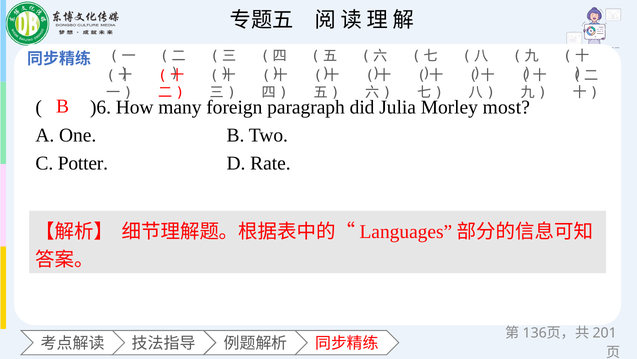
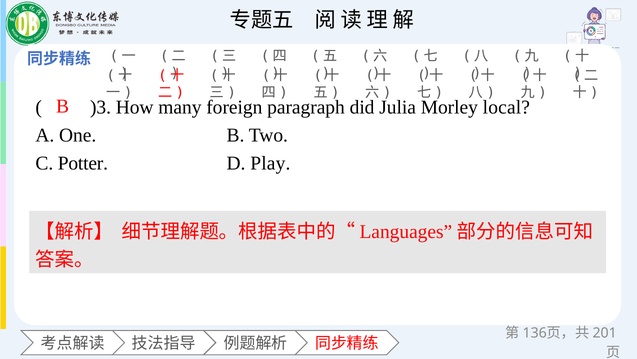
)6: )6 -> )3 (101, 107)
most: most -> local (506, 107)
Rate: Rate -> Play (270, 163)
